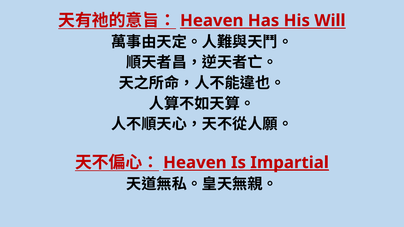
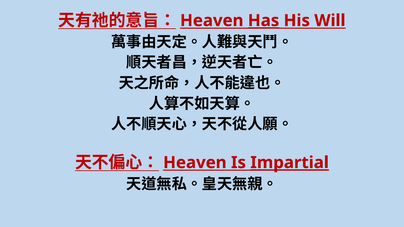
Has underline: none -> present (264, 21)
